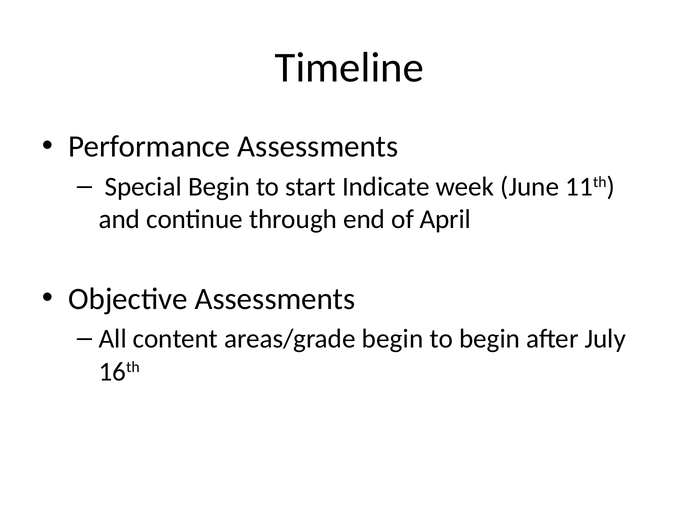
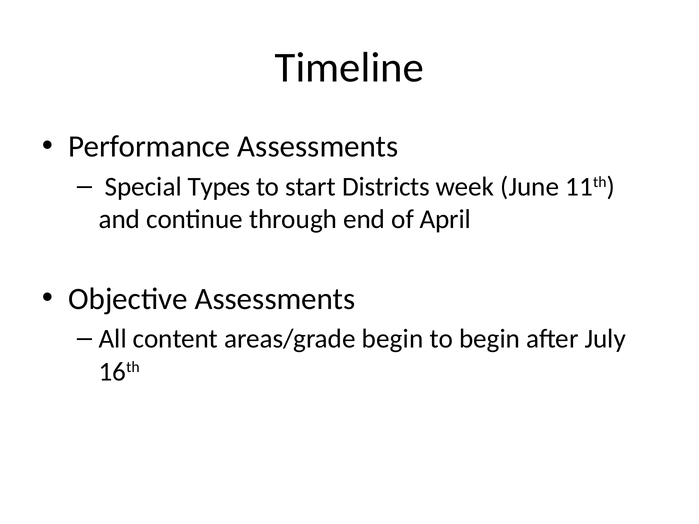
Special Begin: Begin -> Types (219, 187)
Indicate: Indicate -> Districts (386, 187)
